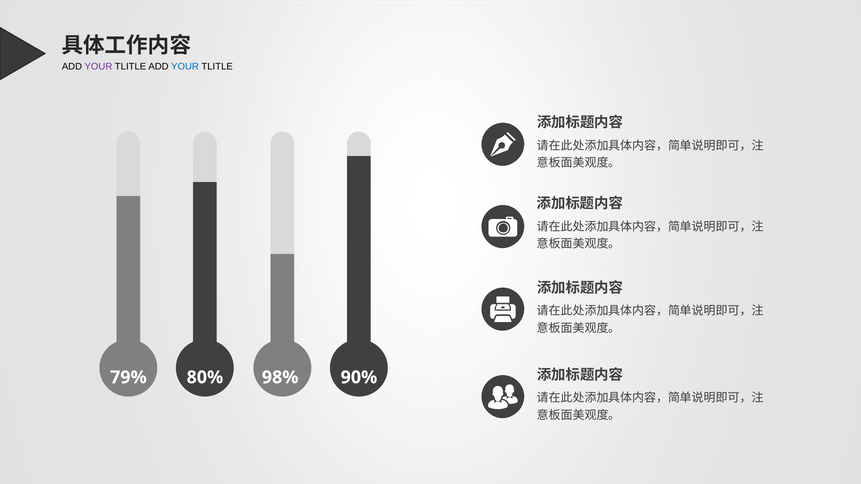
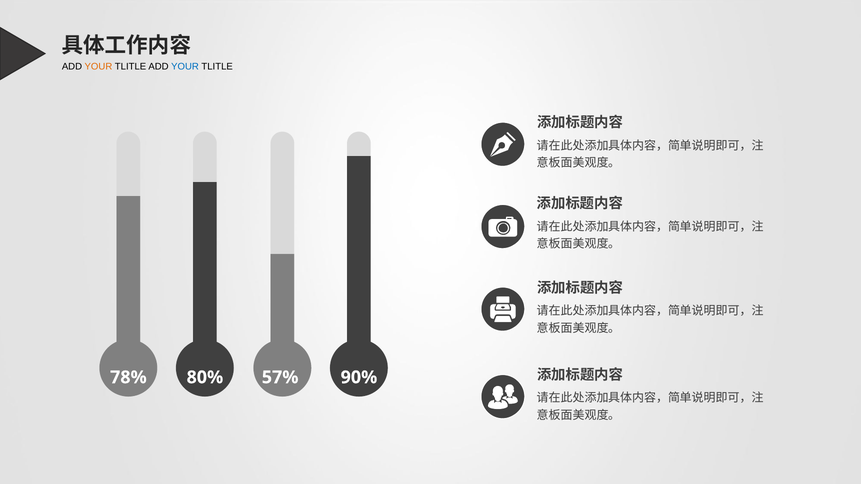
YOUR colour: purple -> orange (98, 67)
79%: 79% -> 78% (128, 378)
98%: 98% -> 57% (280, 378)
